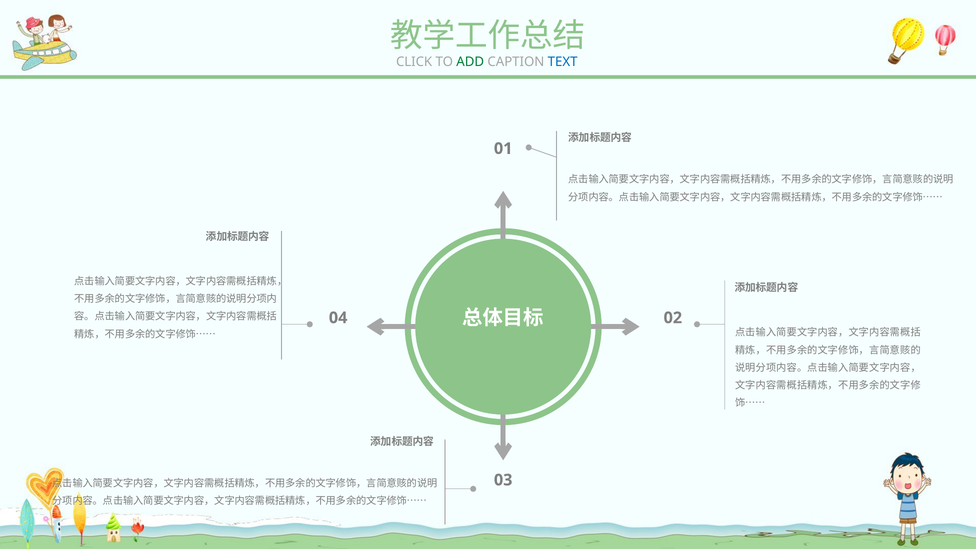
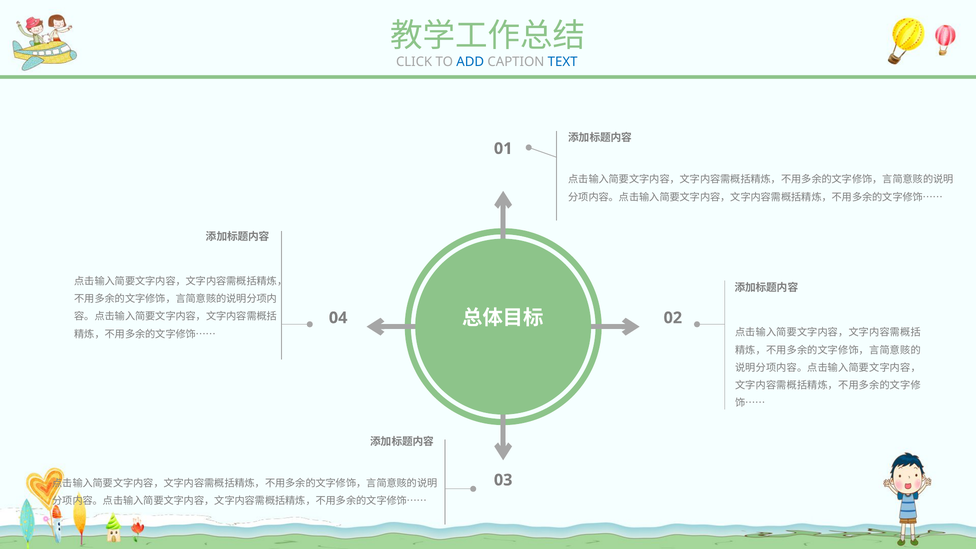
ADD colour: green -> blue (470, 62)
